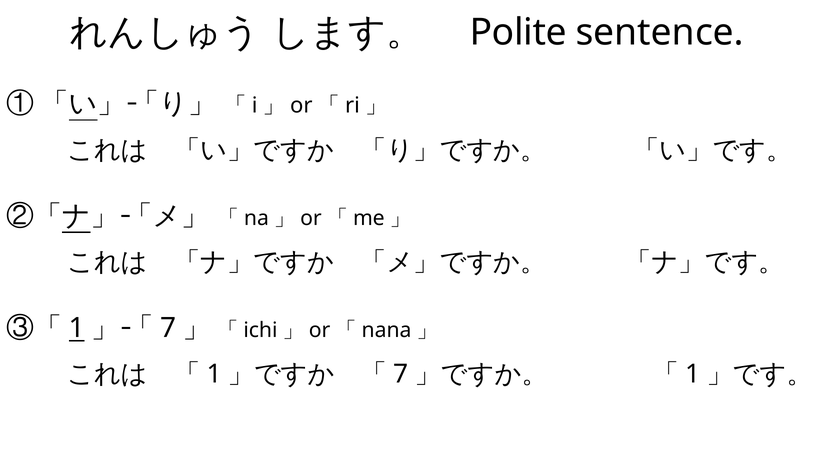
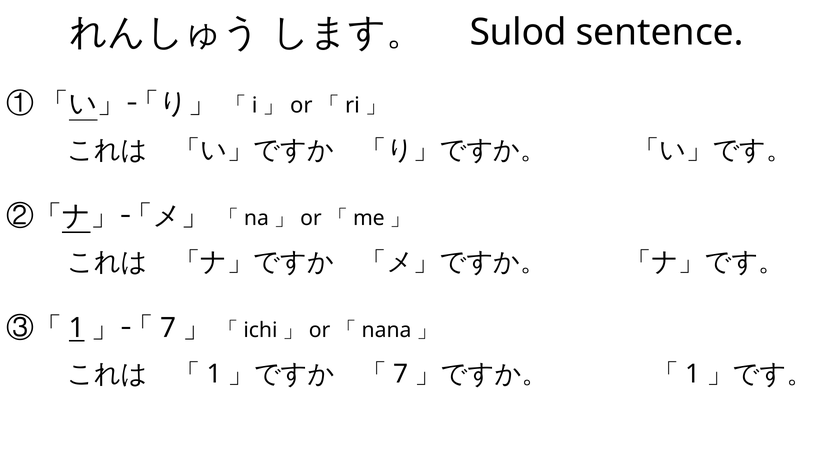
Polite: Polite -> Sulod (518, 32)
